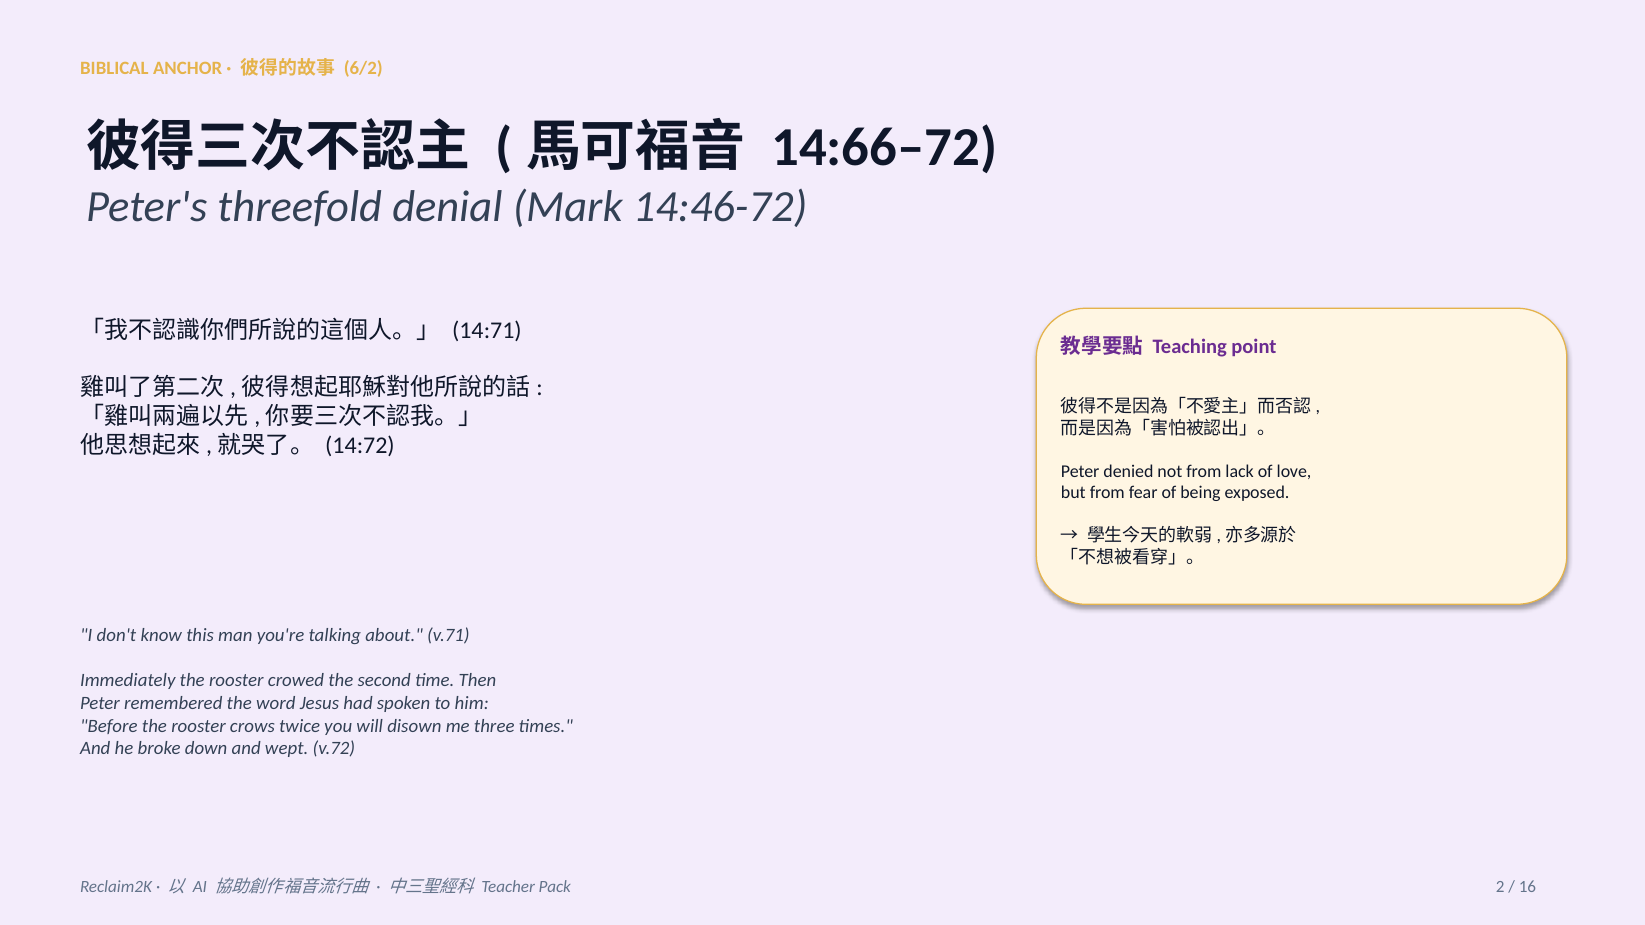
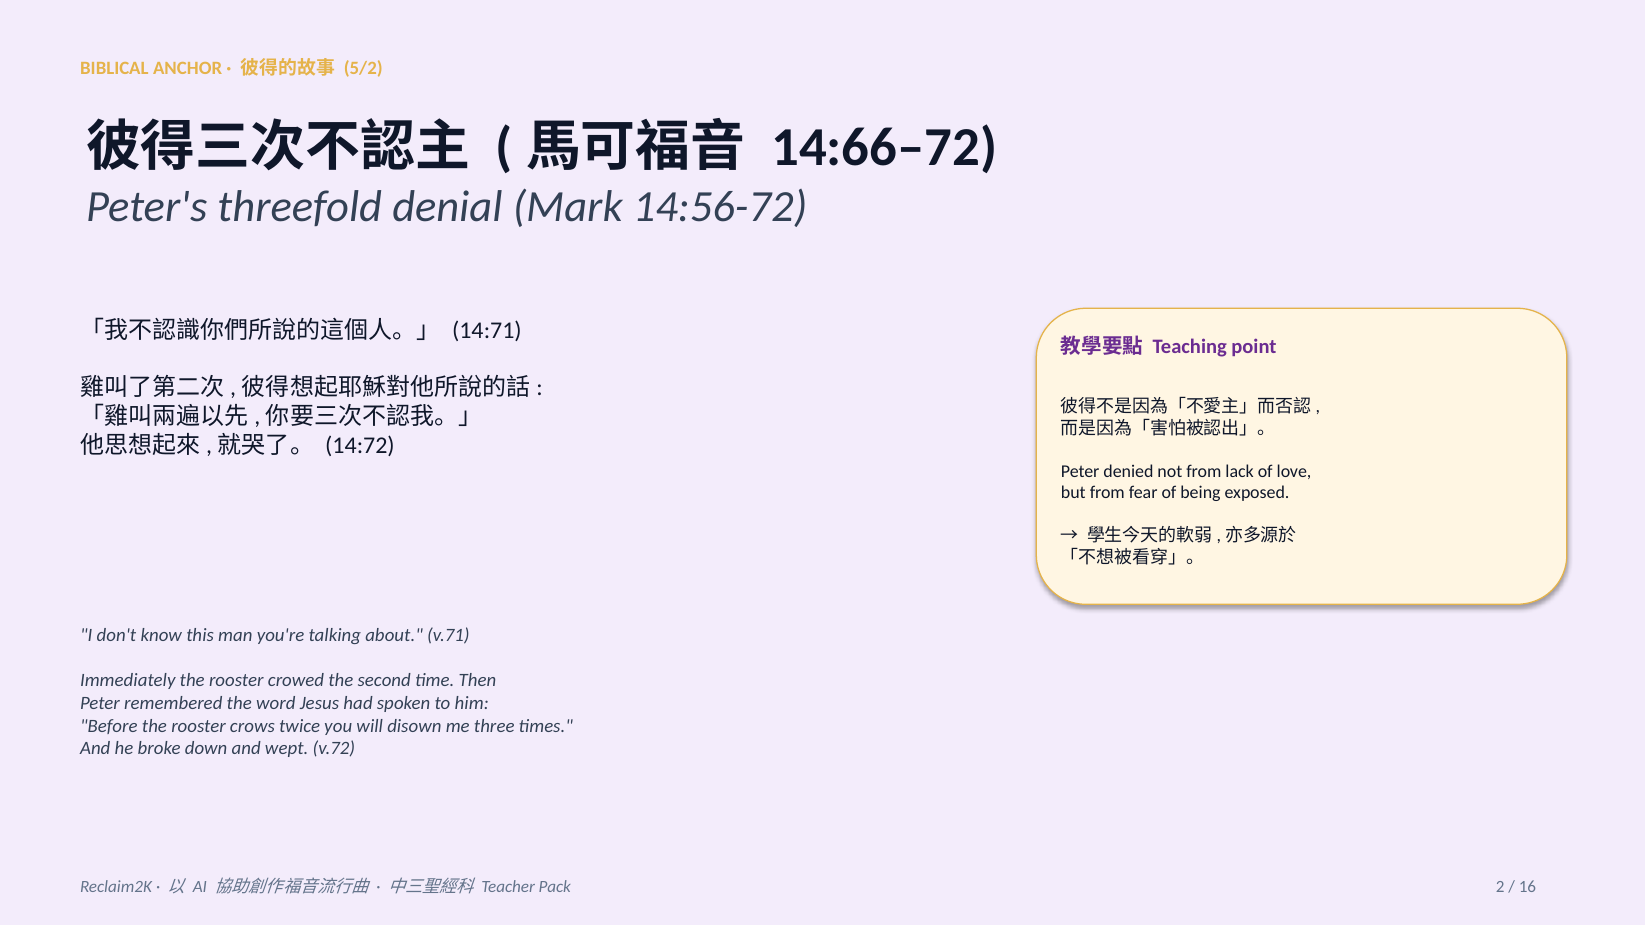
6/2: 6/2 -> 5/2 (363, 68)
14:46-72: 14:46-72 -> 14:56-72 (720, 207)
